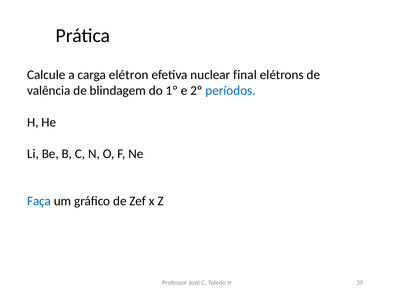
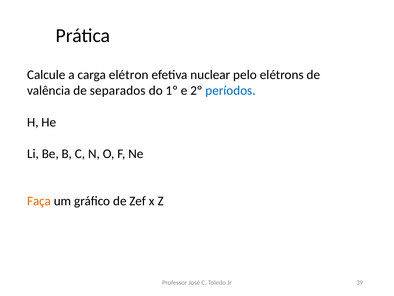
final: final -> pelo (245, 75)
blindagem: blindagem -> separados (118, 90)
Faça colour: blue -> orange (39, 201)
